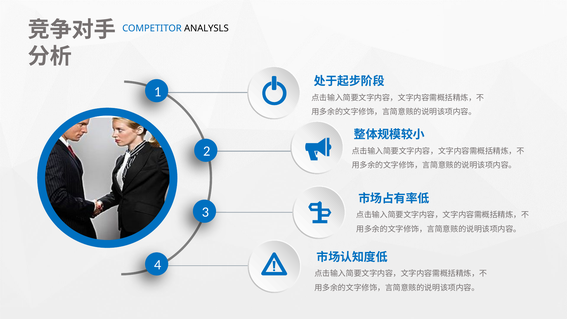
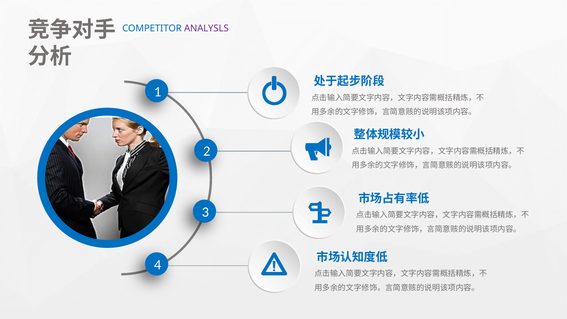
ANALYSLS colour: black -> purple (206, 28)
